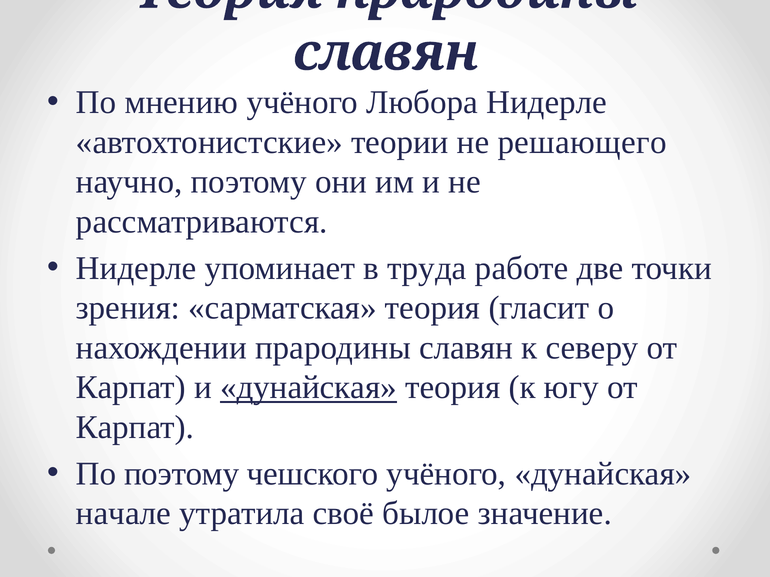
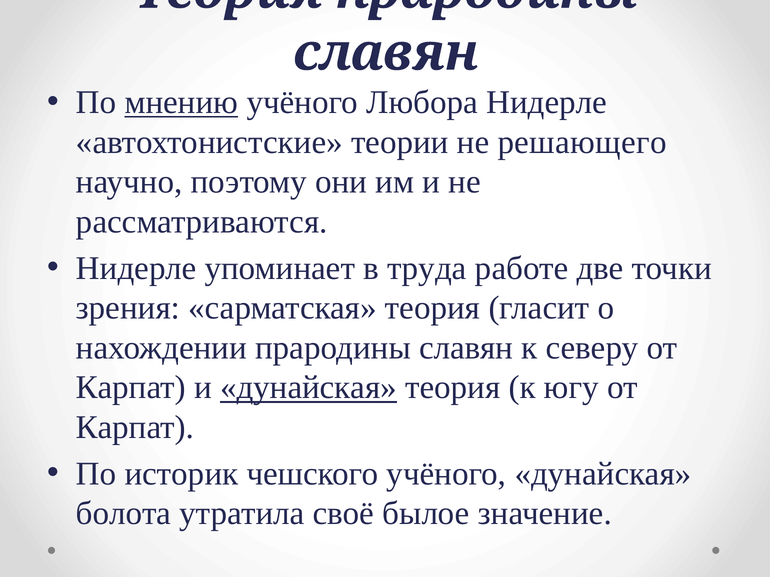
мнению underline: none -> present (181, 103)
По поэтому: поэтому -> историк (181, 474)
начале: начале -> болота (124, 514)
